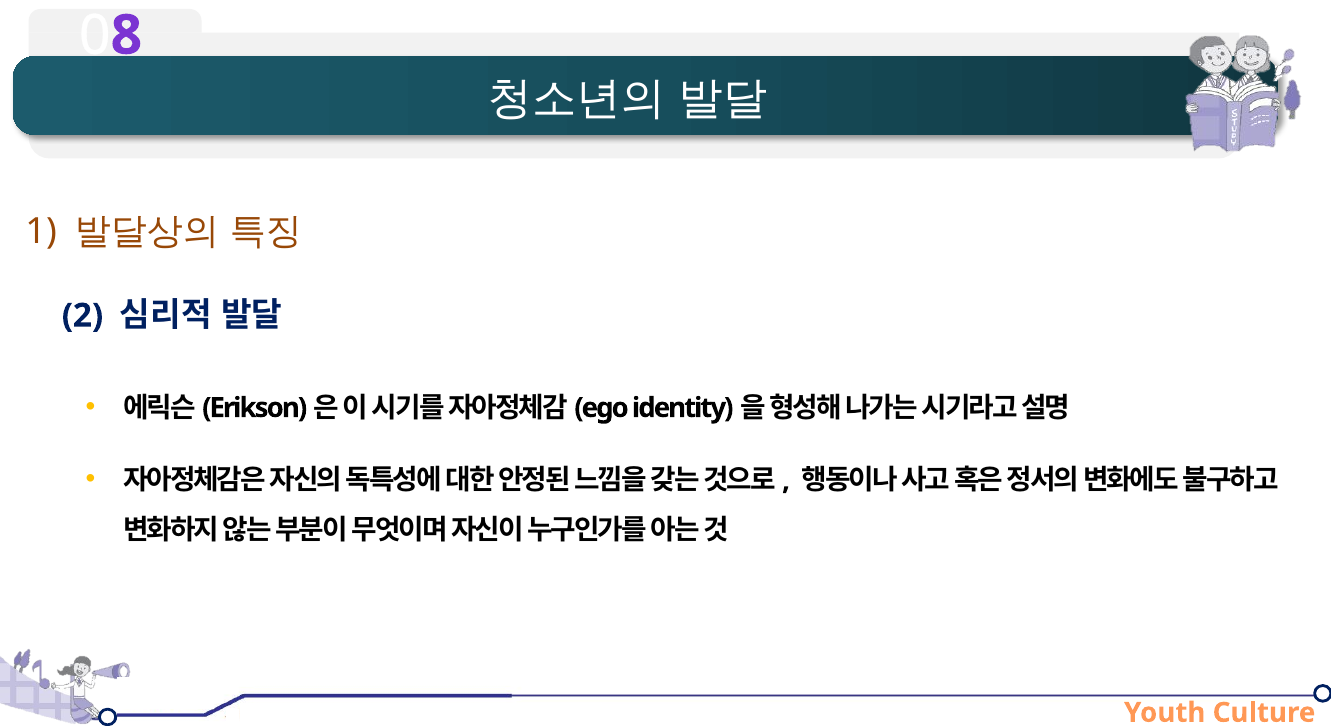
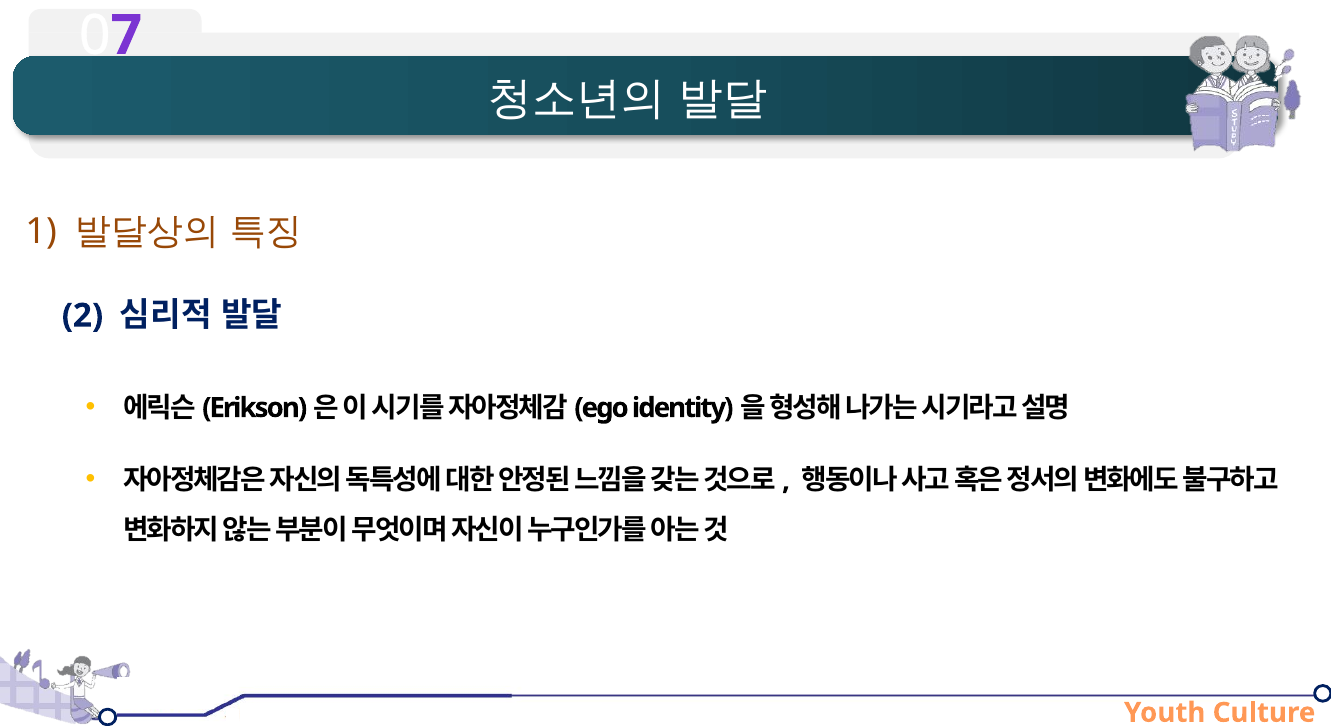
8: 8 -> 7 (126, 35)
